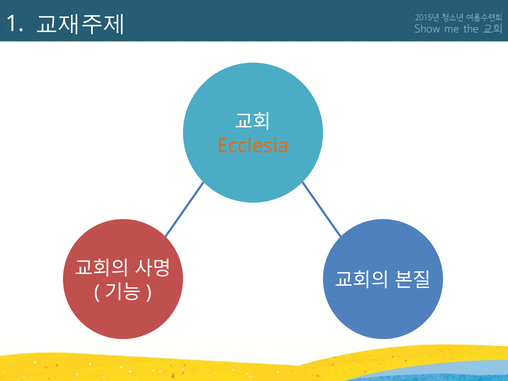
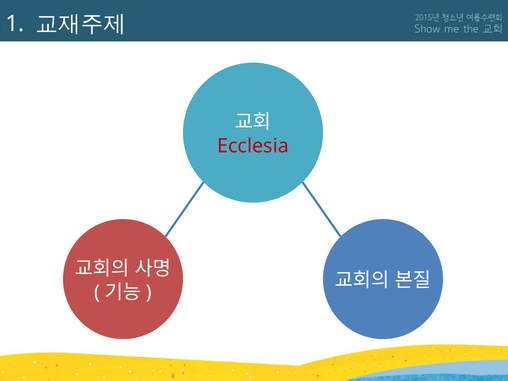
Ecclesia colour: orange -> red (253, 146)
